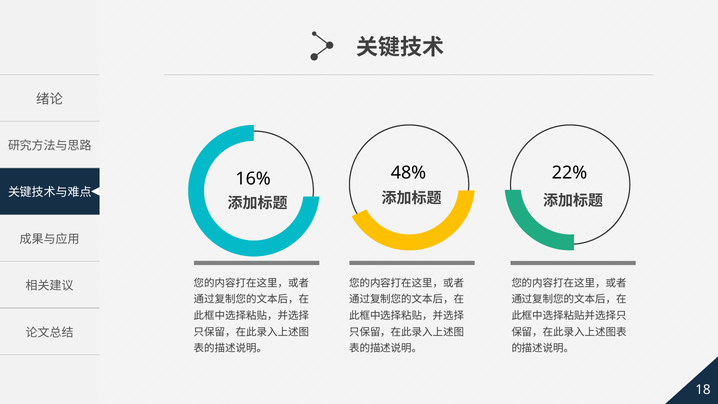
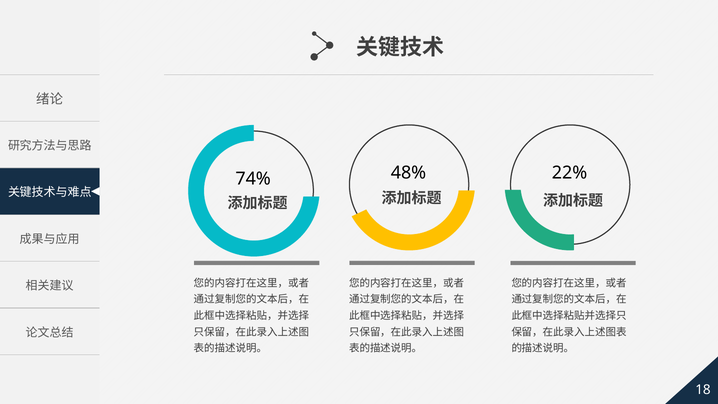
16%: 16% -> 74% (253, 179)
